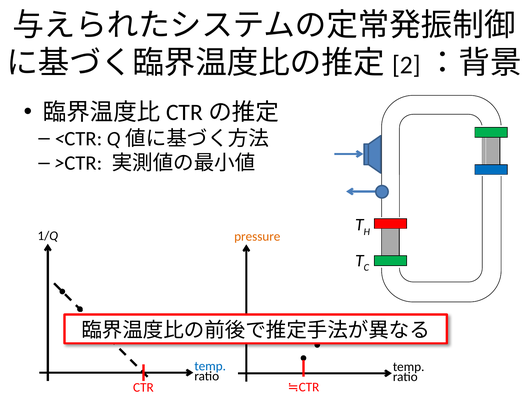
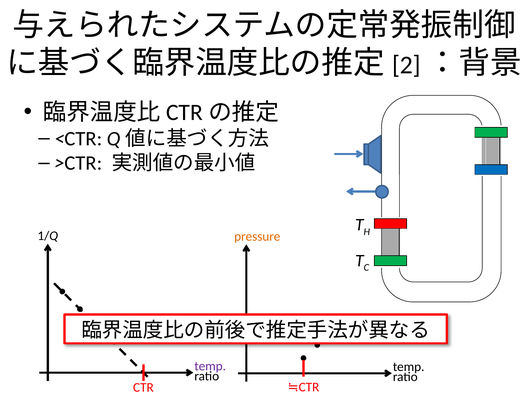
temp colour: blue -> purple (210, 366)
